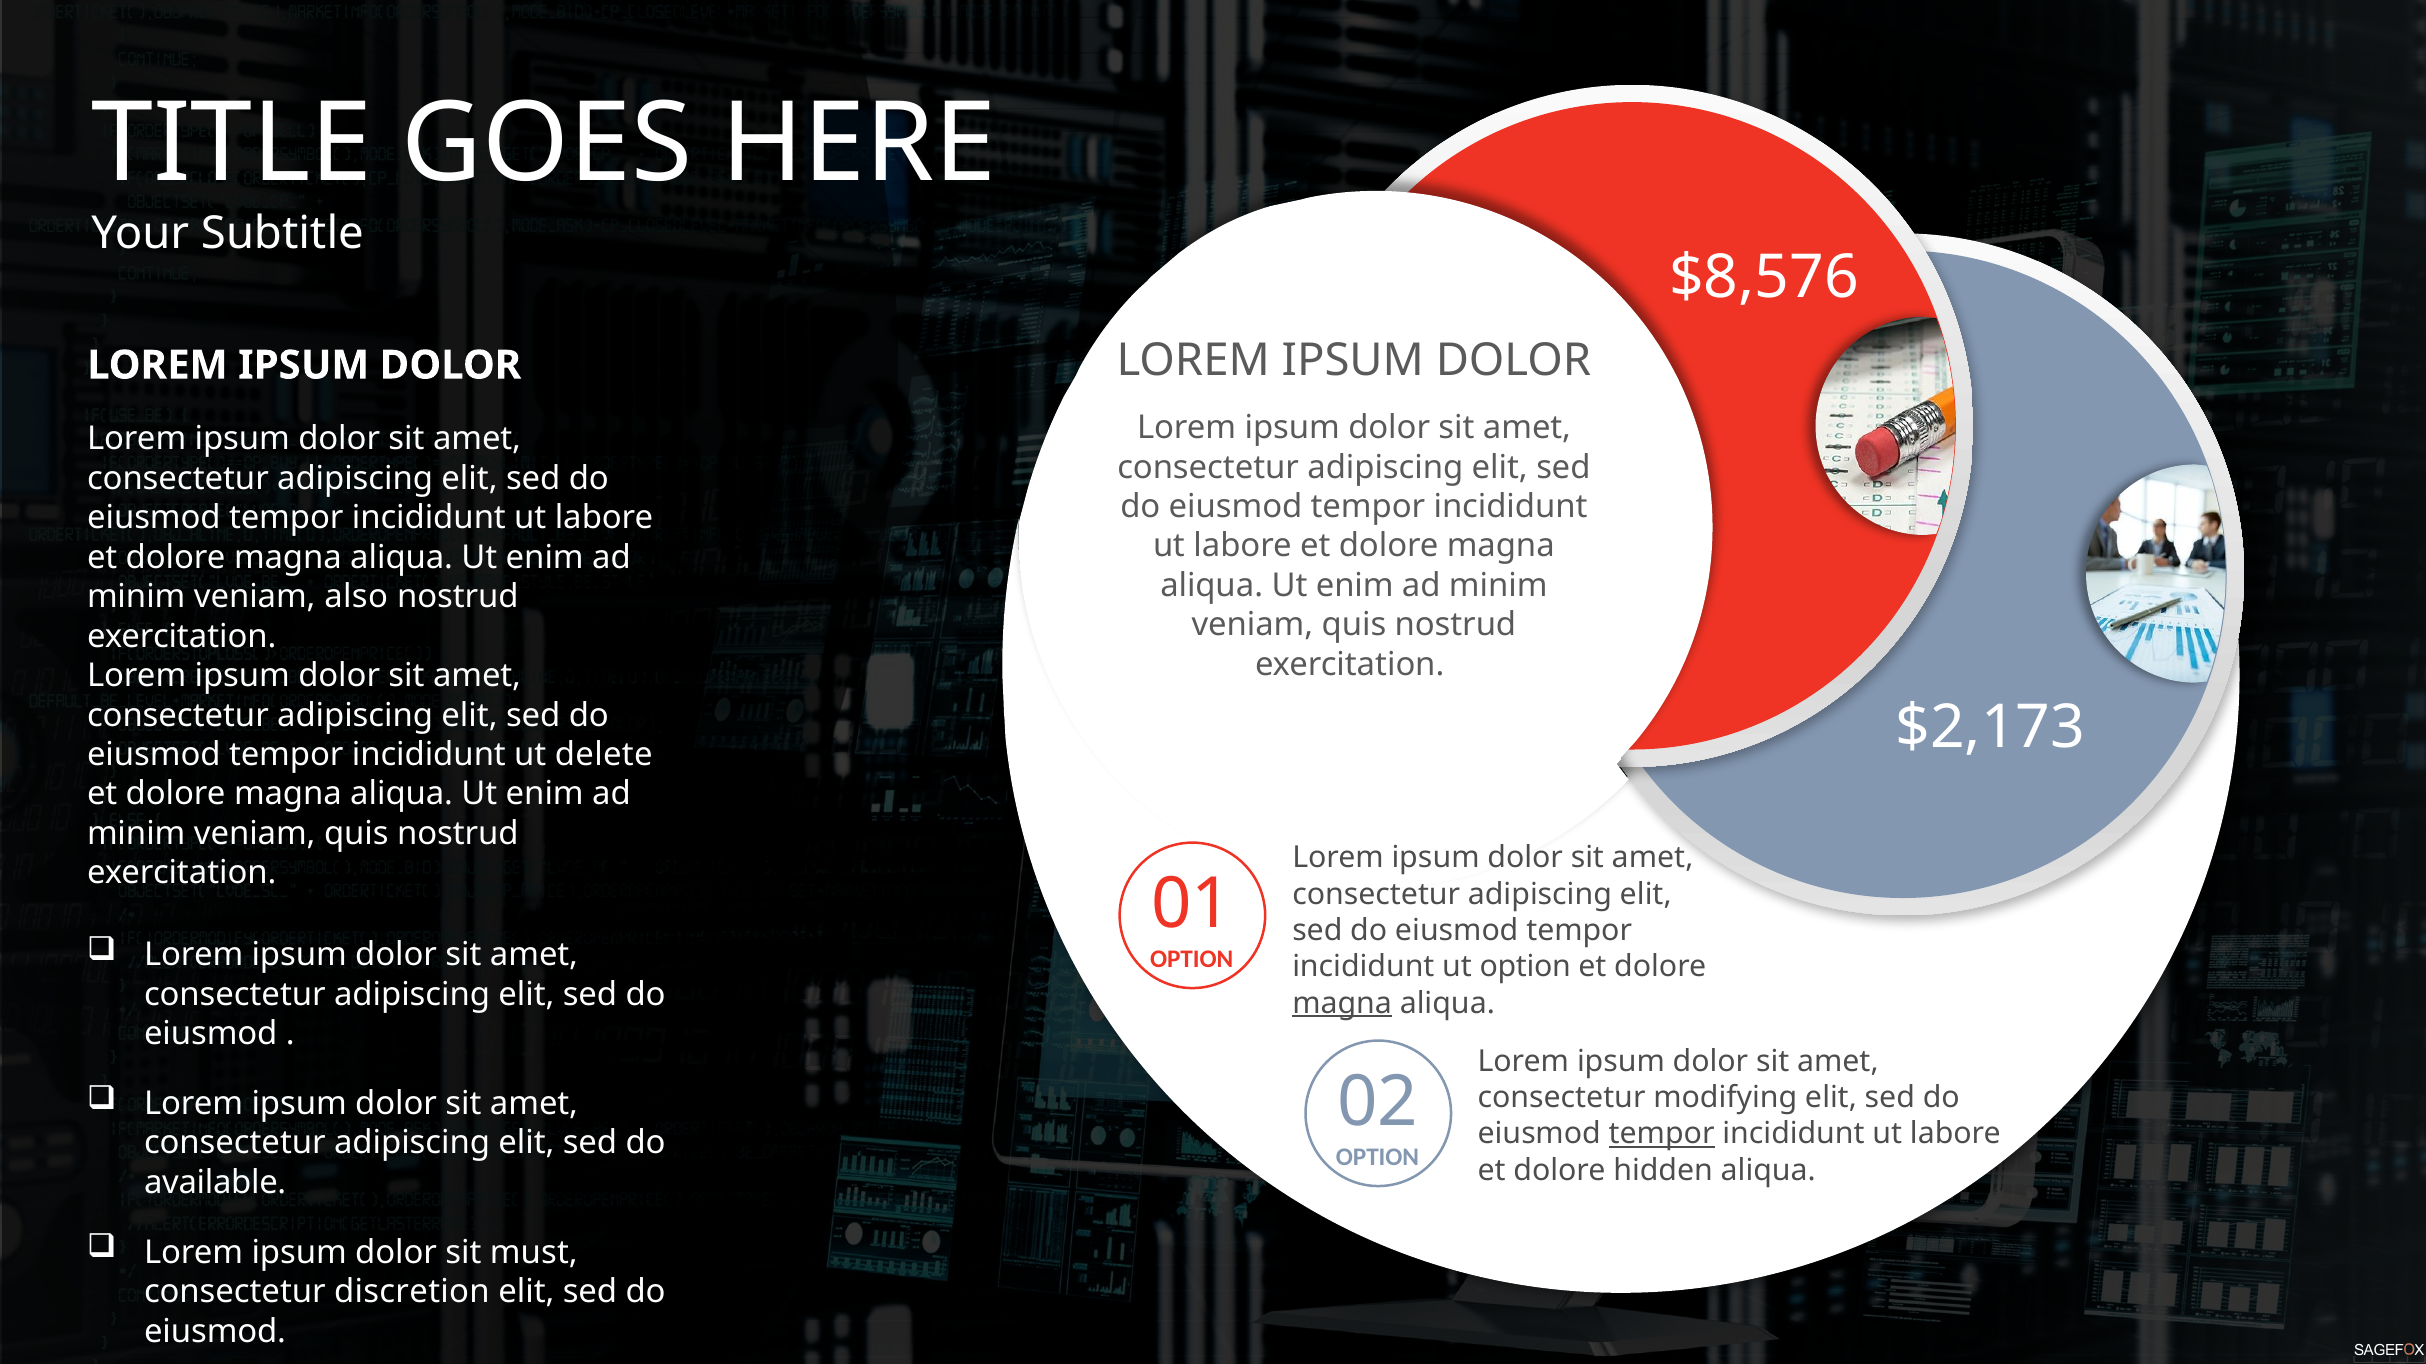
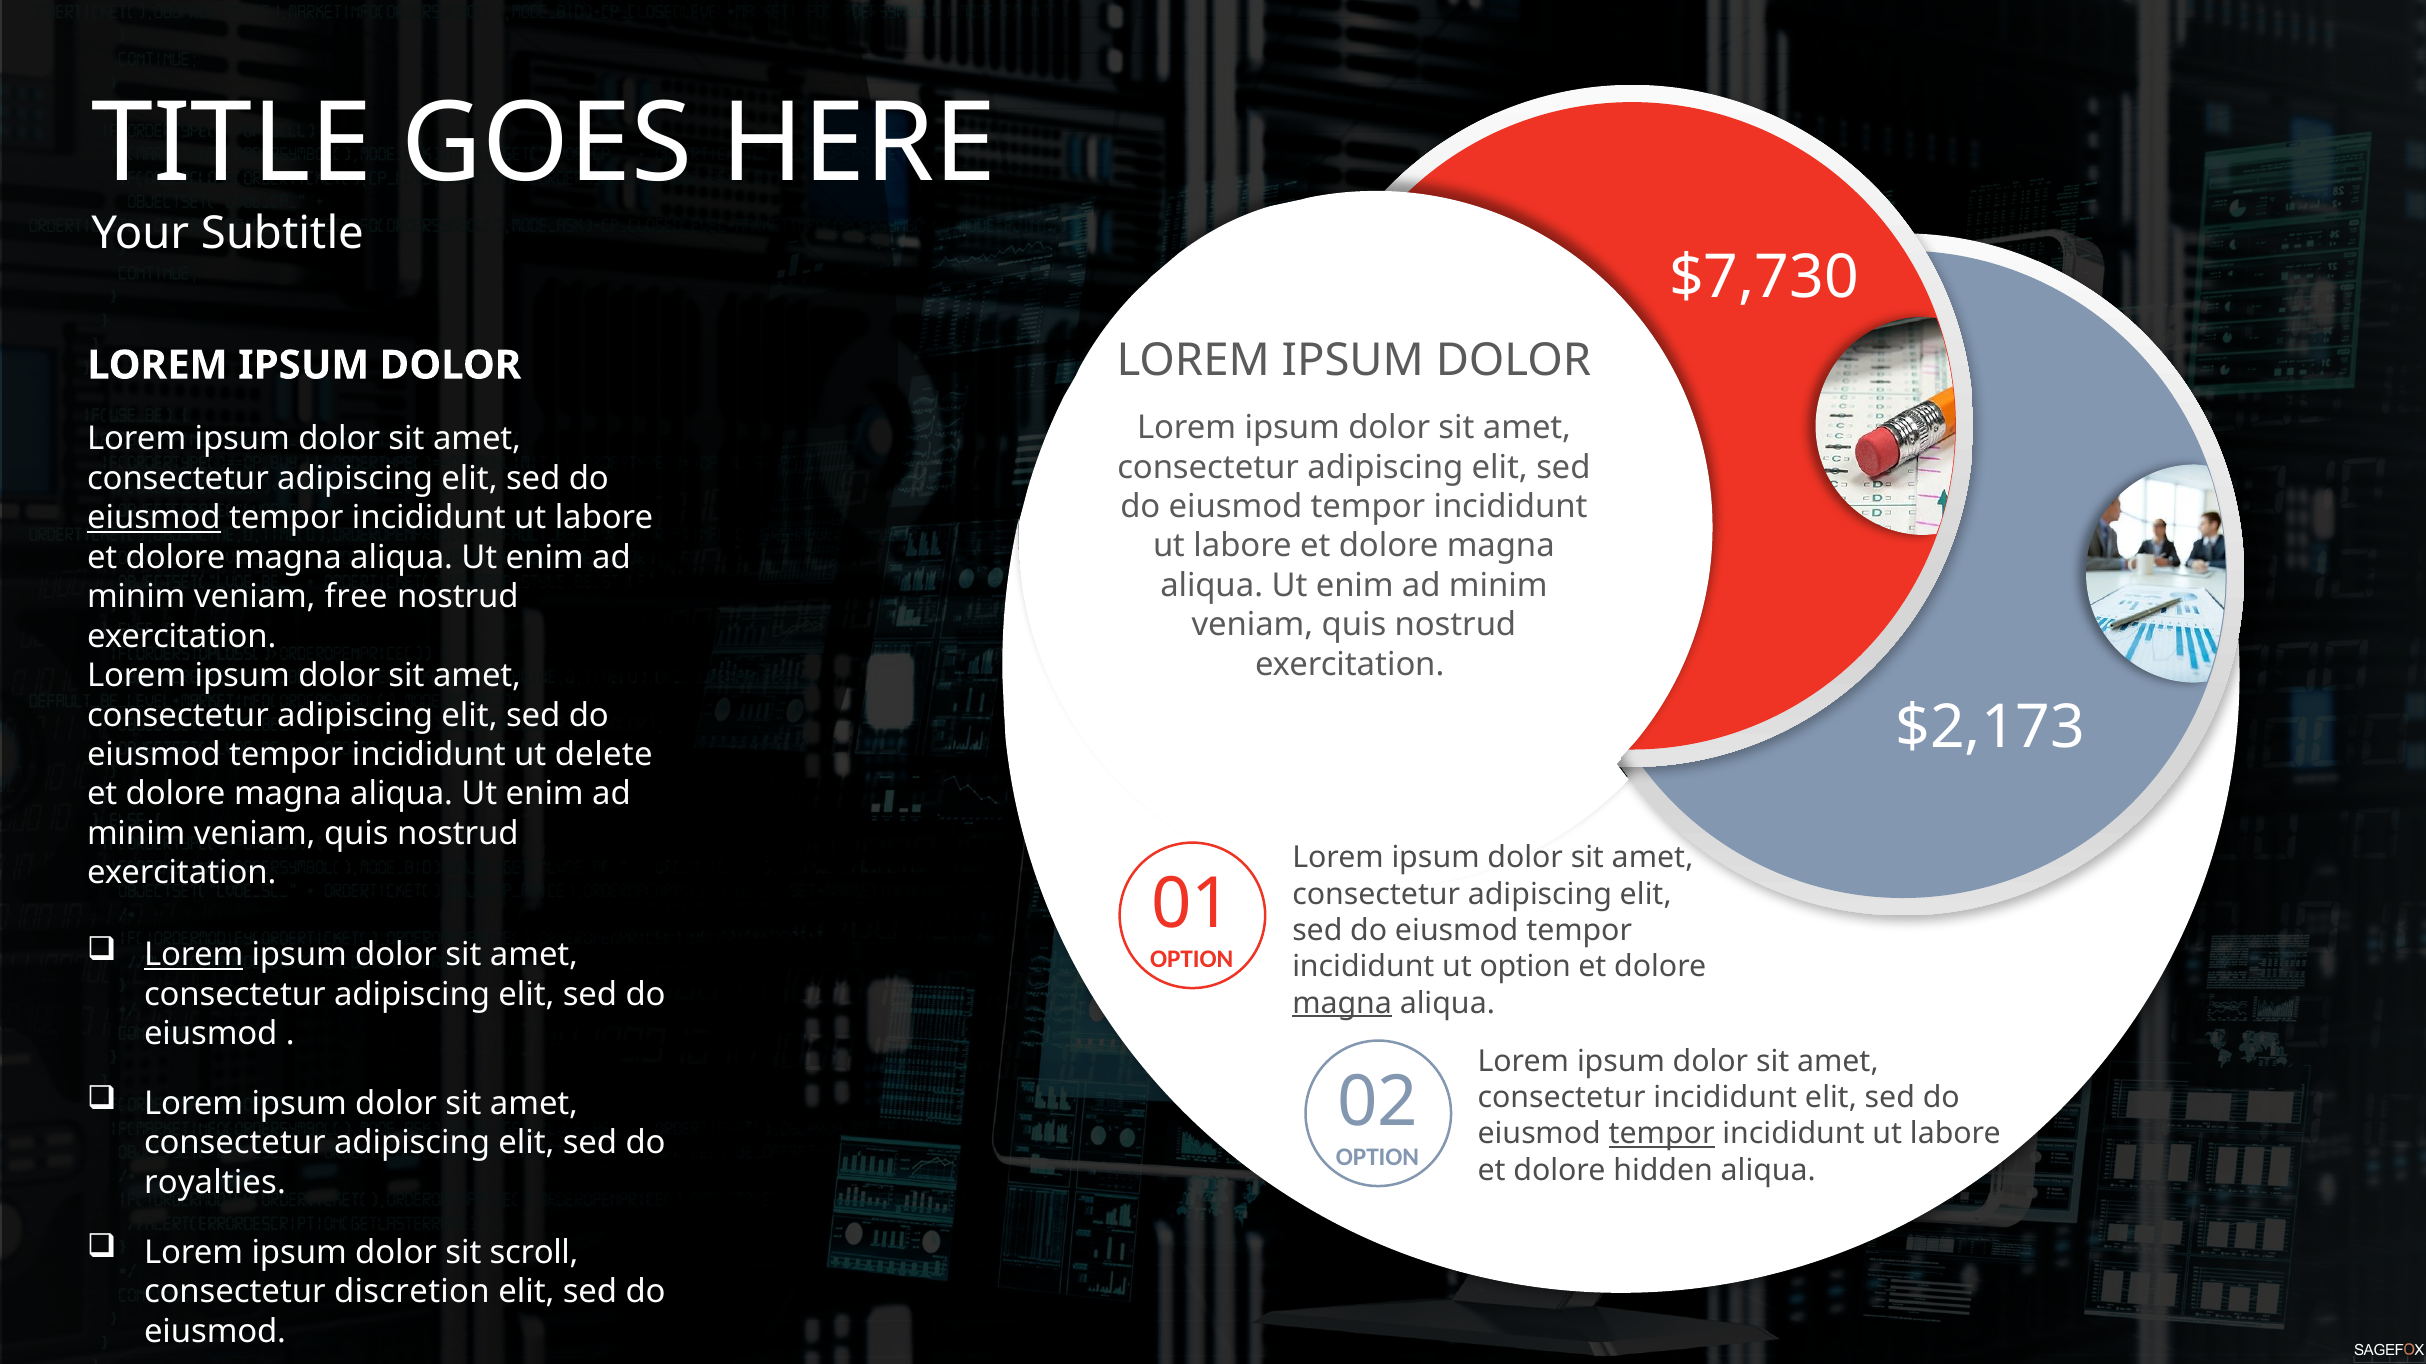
$8,576: $8,576 -> $7,730 (1764, 278)
eiusmod underline: none -> present (154, 518)
also: also -> free (356, 597)
Lorem underline: none -> present (194, 955)
consectetur modifying: modifying -> incididunt (1725, 1098)
available: available -> royalties (215, 1183)
must: must -> scroll (534, 1253)
